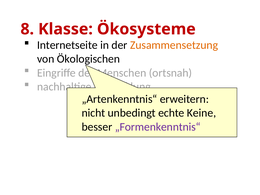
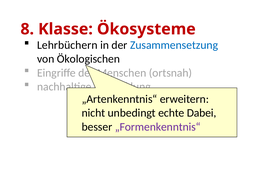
Internetseite: Internetseite -> Lehrbüchern (67, 45)
Zusammensetzung colour: orange -> blue (174, 45)
Keine: Keine -> Dabei (202, 113)
